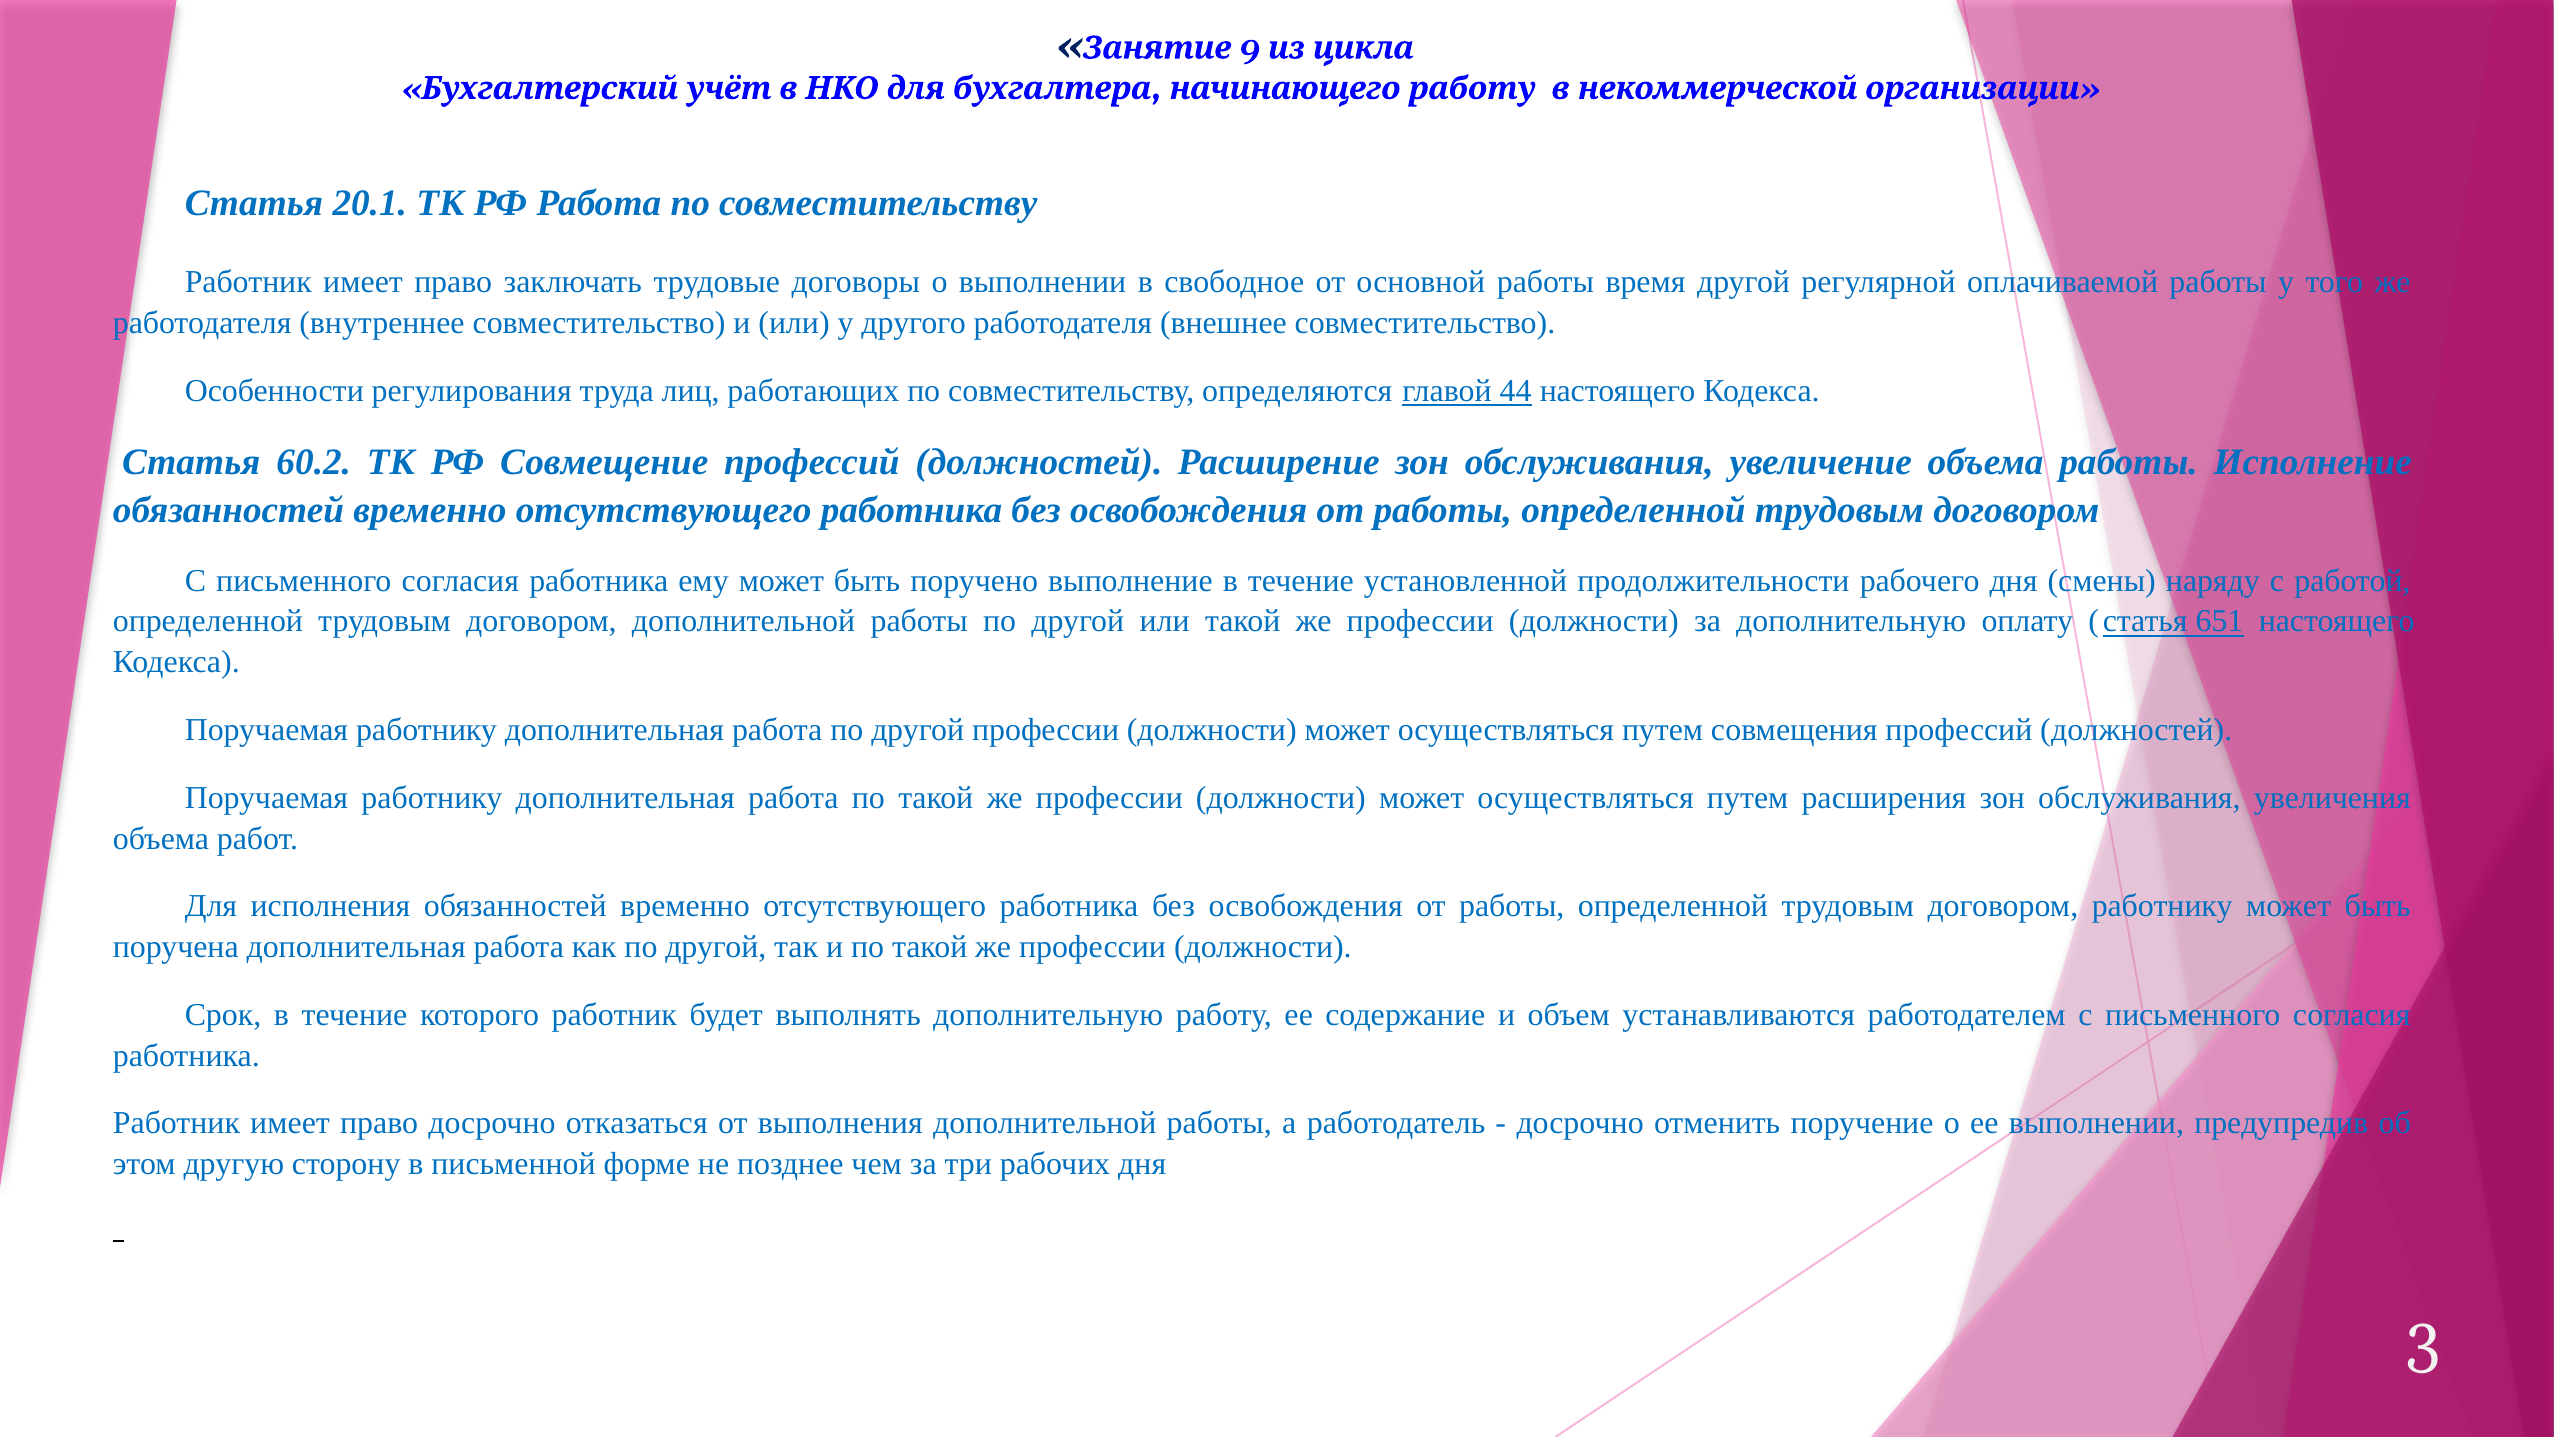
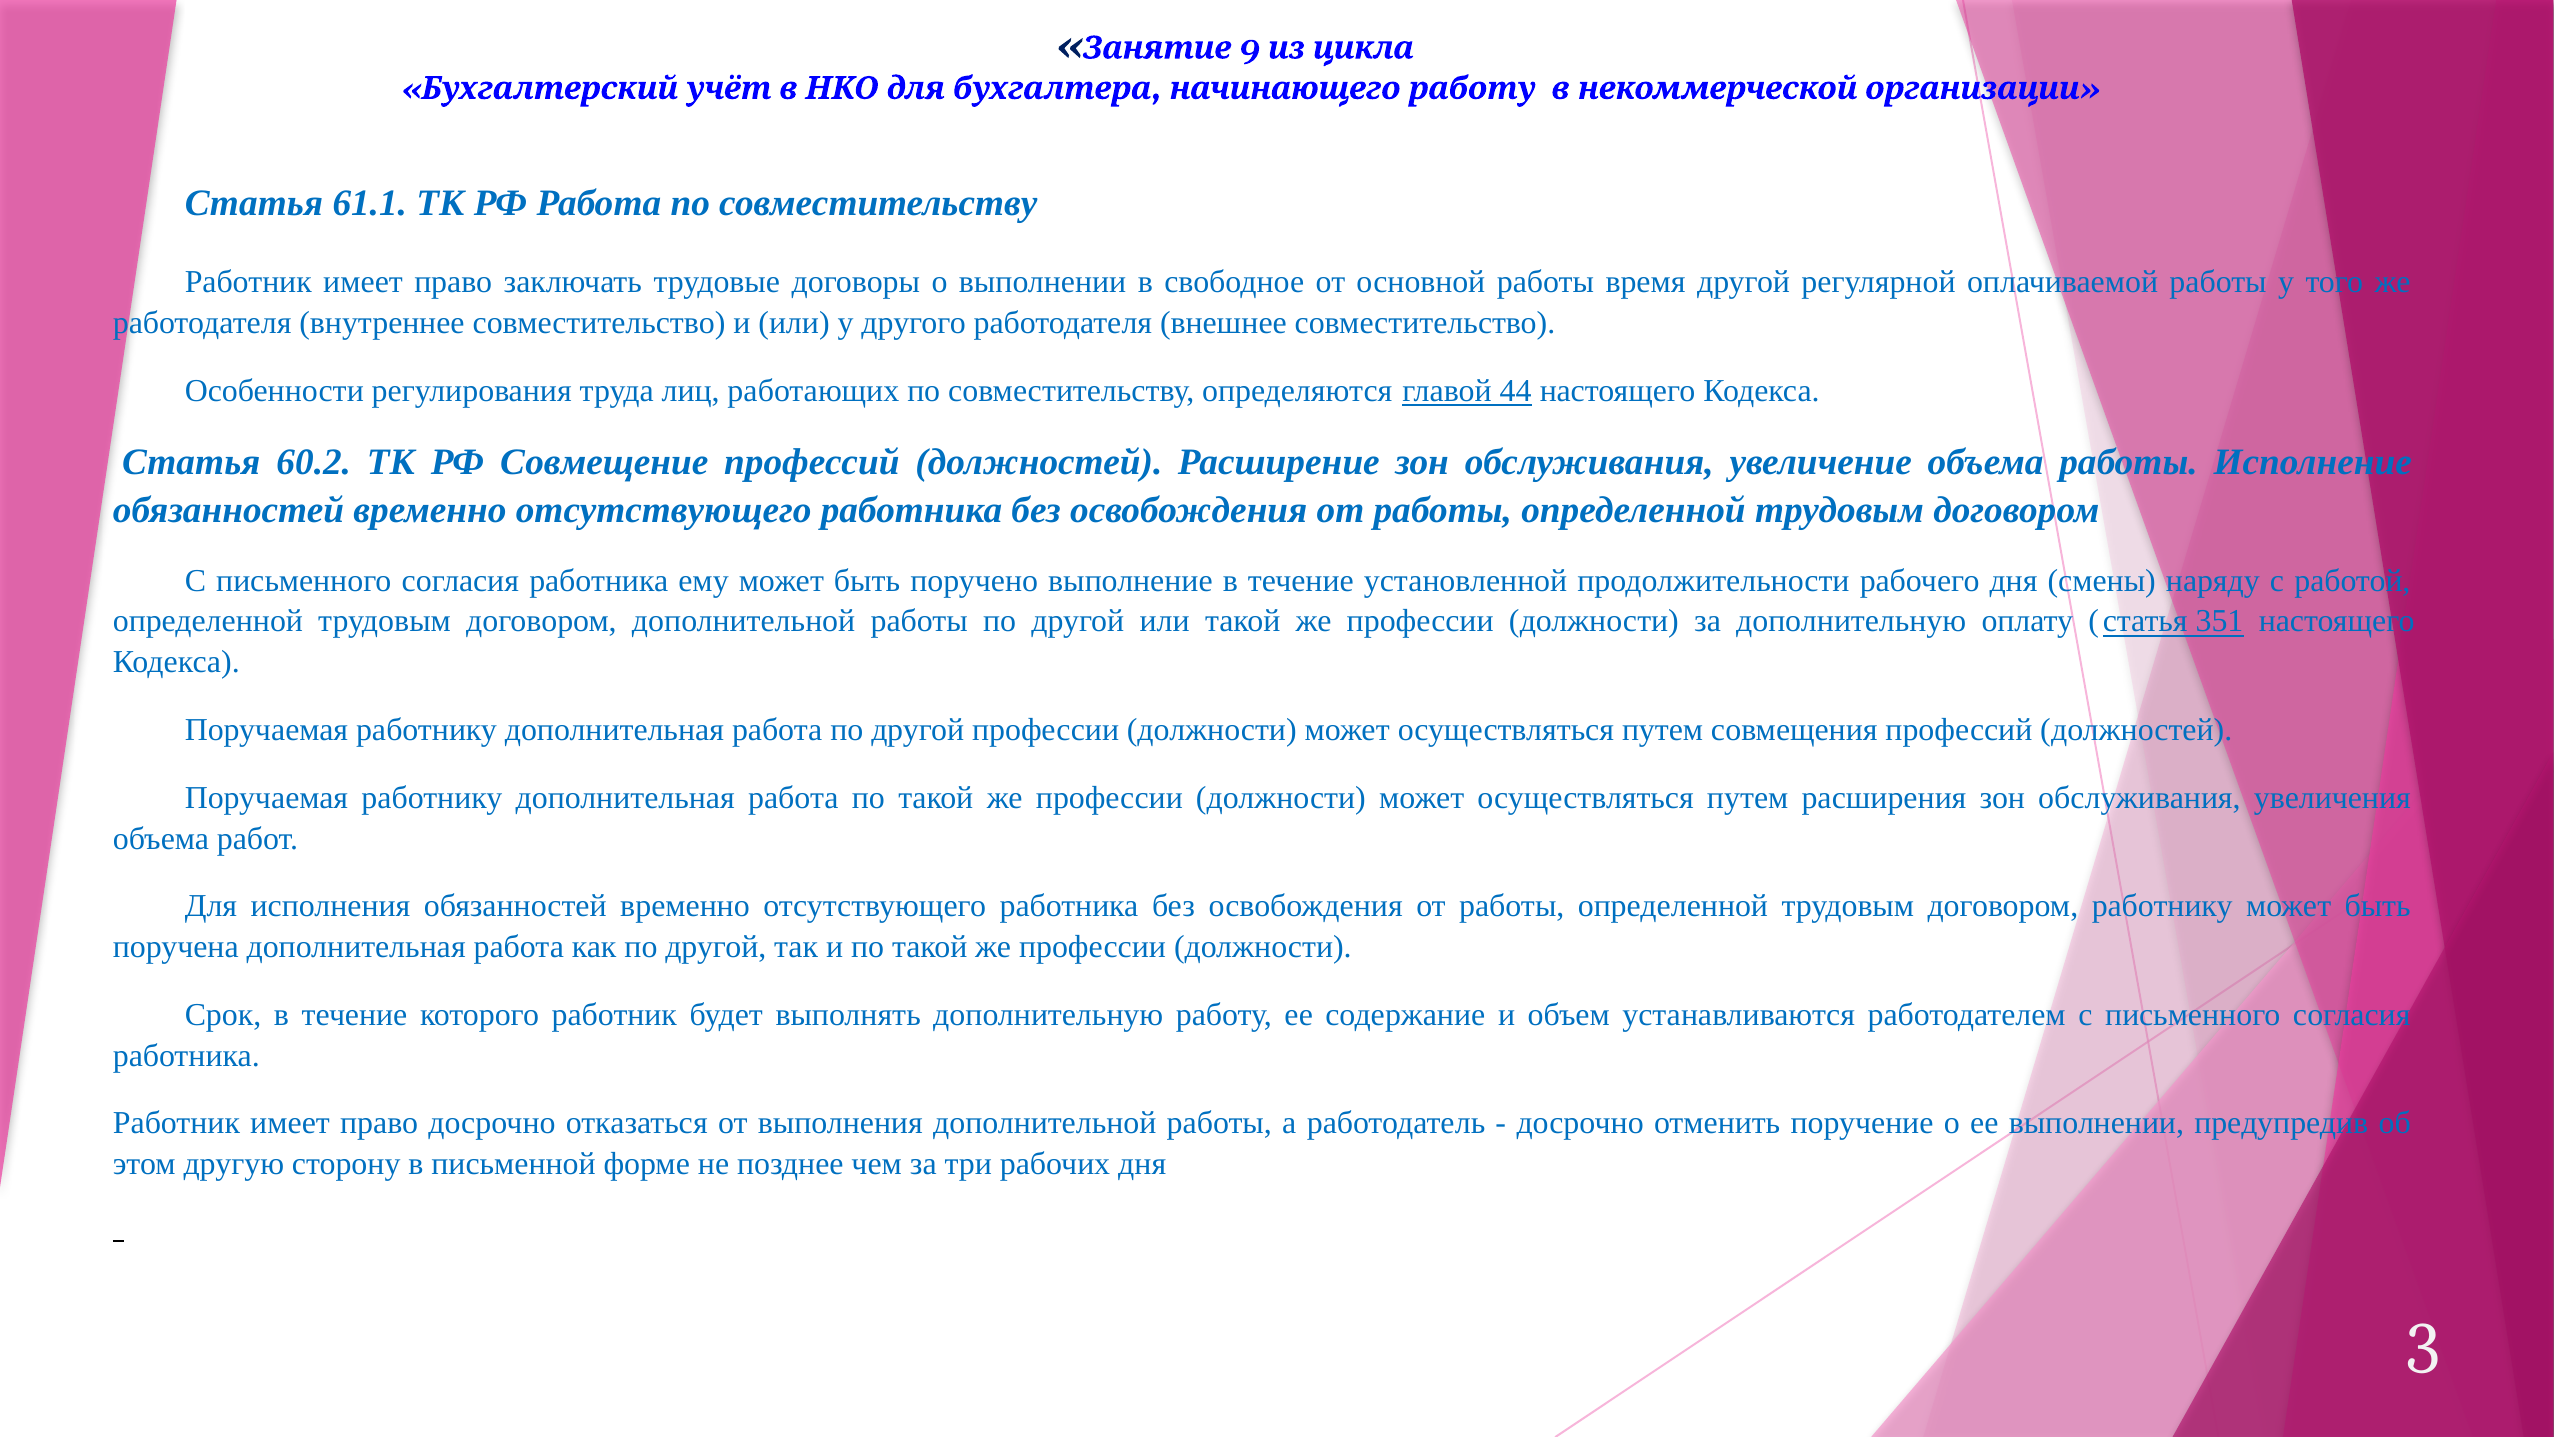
20.1: 20.1 -> 61.1 (370, 204)
651: 651 -> 351 (2219, 621)
